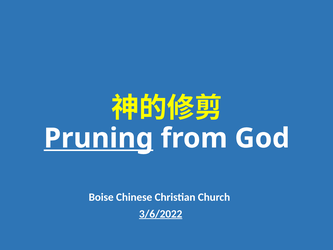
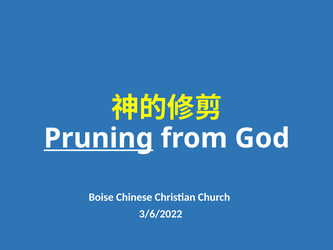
3/6/2022 underline: present -> none (161, 214)
